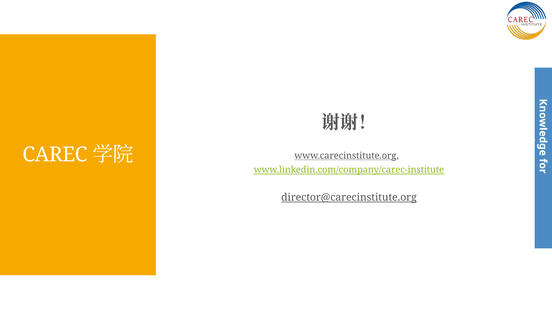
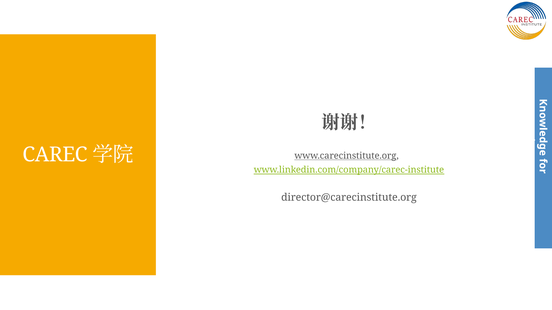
director@carecinstitute.org underline: present -> none (349, 198)
